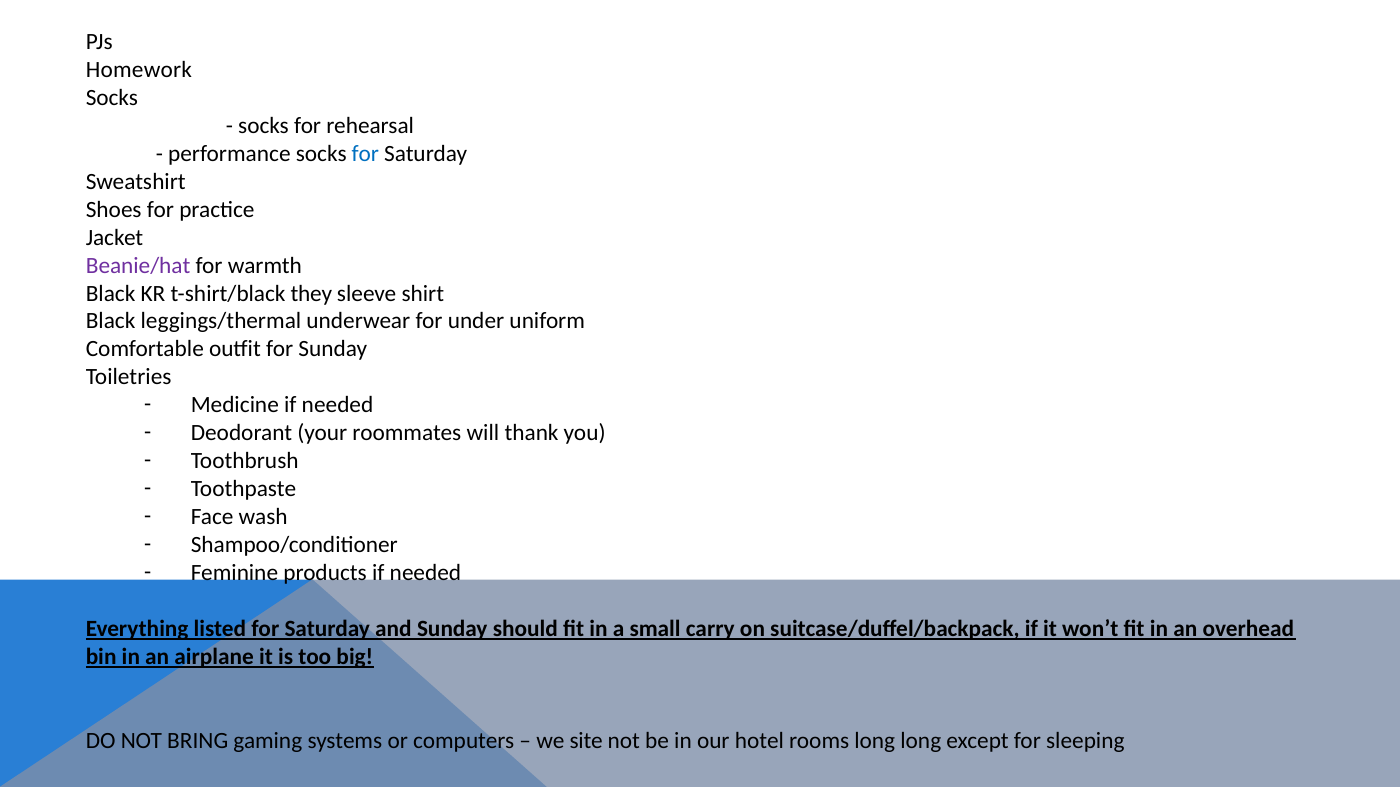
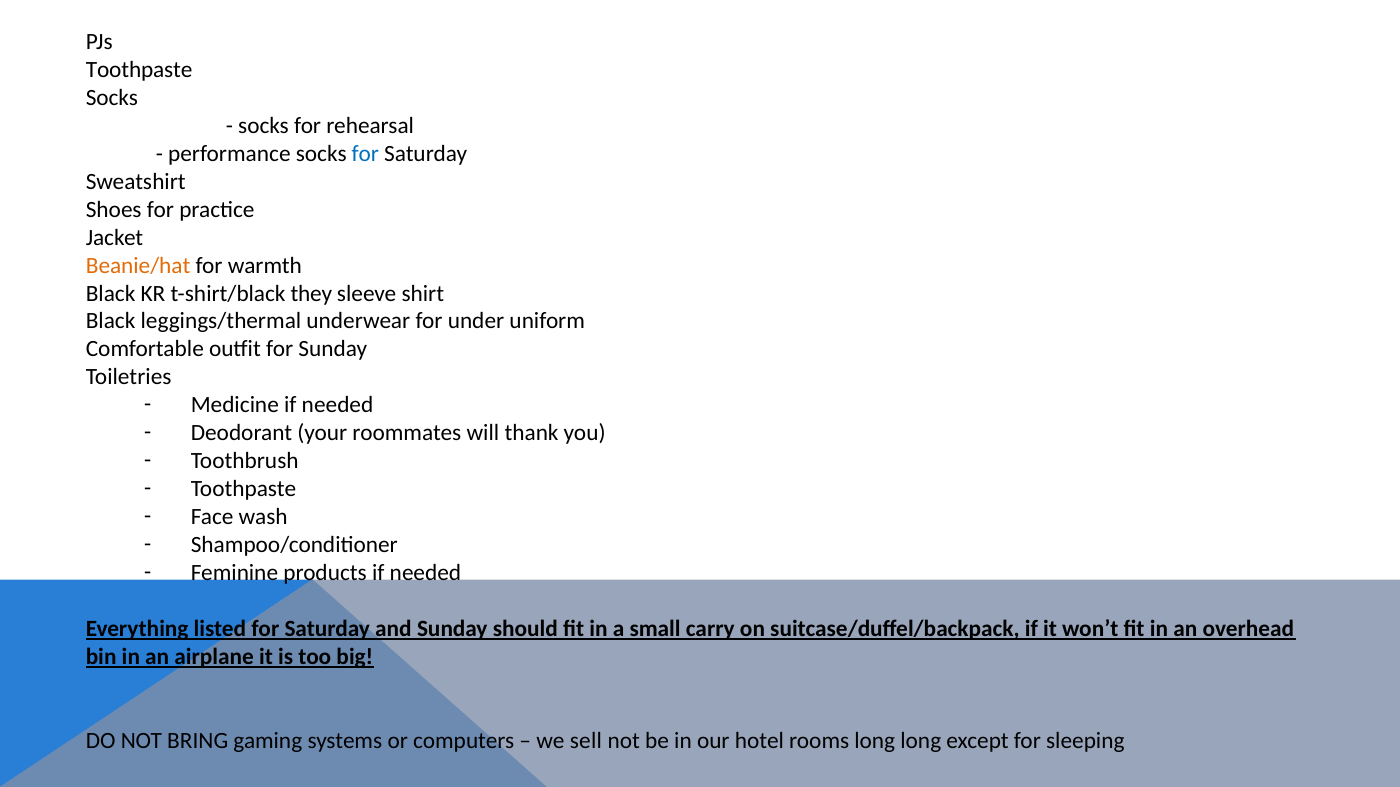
Homework: Homework -> Toothpaste (139, 70)
Beanie/hat colour: purple -> orange (138, 266)
site: site -> sell (586, 742)
